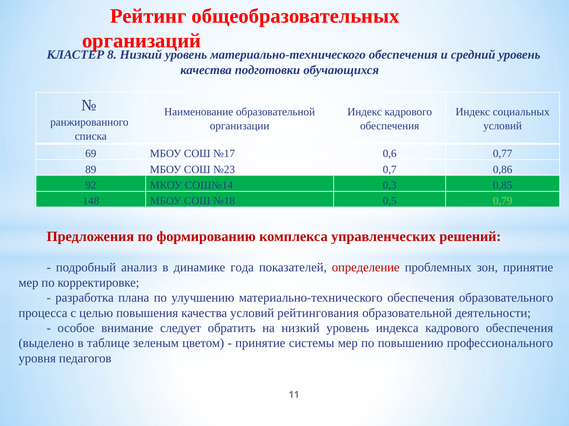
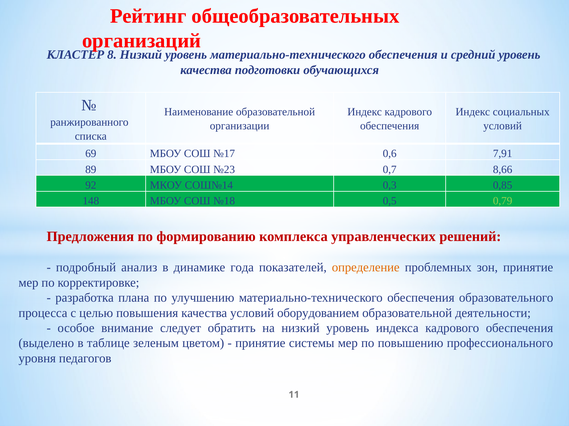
0,77: 0,77 -> 7,91 (503, 154)
0,86: 0,86 -> 8,66 (503, 170)
определение colour: red -> orange (366, 268)
рейтингования: рейтингования -> оборудованием (318, 313)
